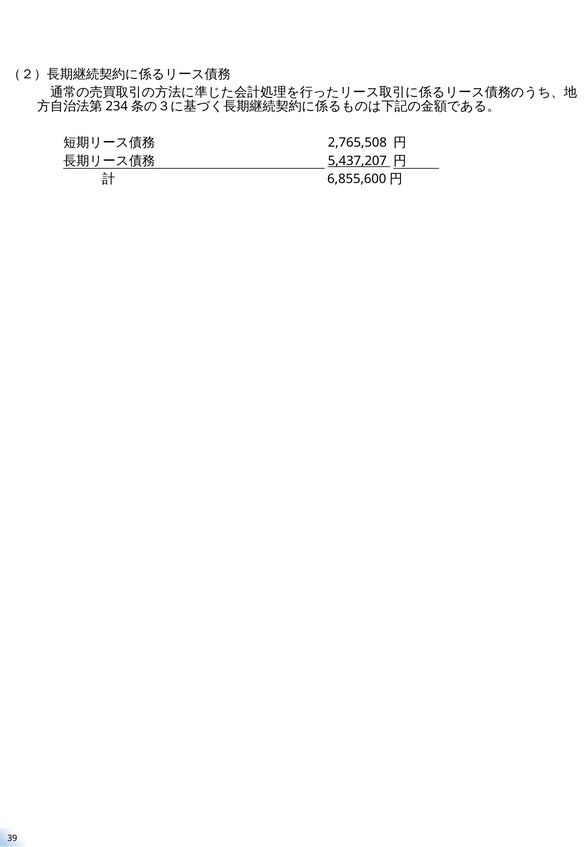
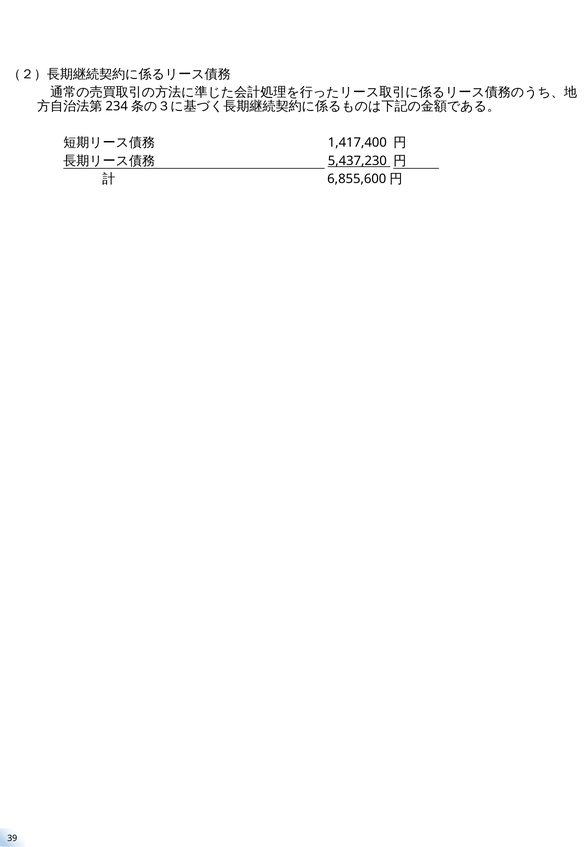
2,765,508: 2,765,508 -> 1,417,400 (357, 143)
5,437,207: 5,437,207 -> 5,437,230 (357, 161)
